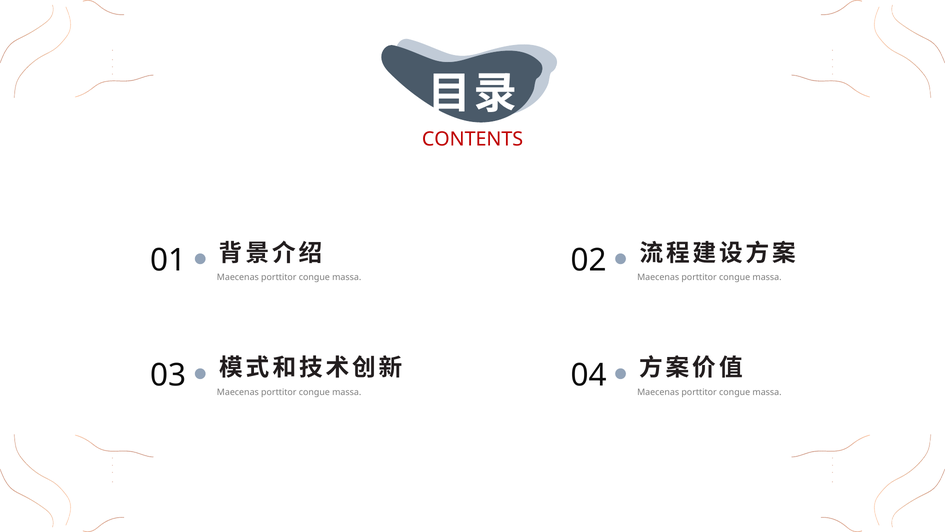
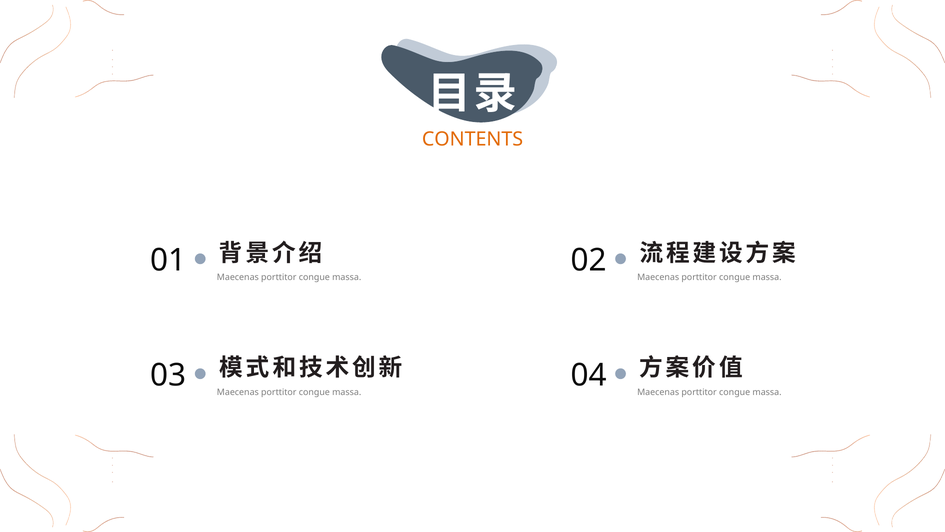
CONTENTS colour: red -> orange (473, 139)
